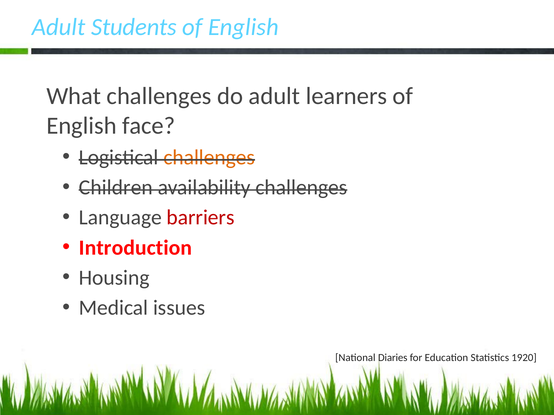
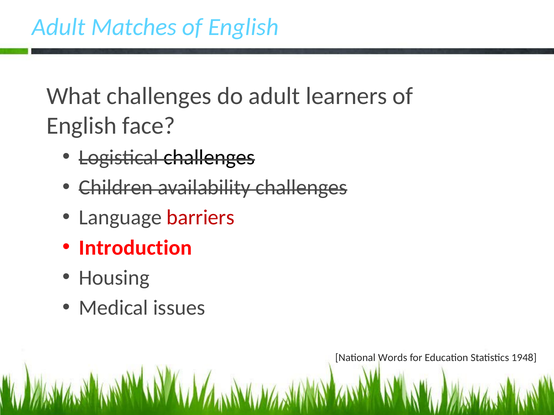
Students: Students -> Matches (134, 27)
challenges colour: orange -> black (209, 158)
Diaries: Diaries -> Words (393, 358)
1920: 1920 -> 1948 (524, 358)
